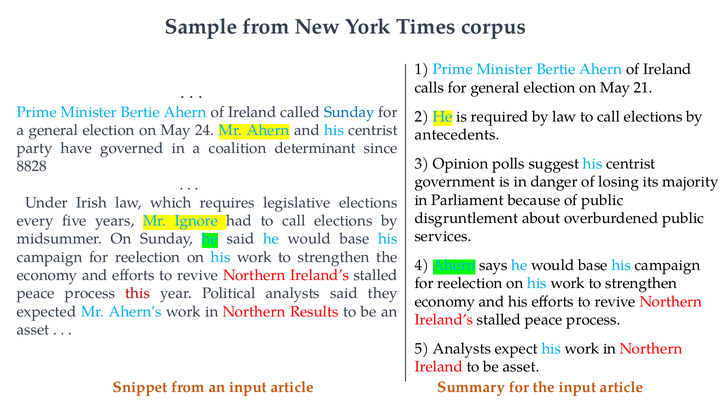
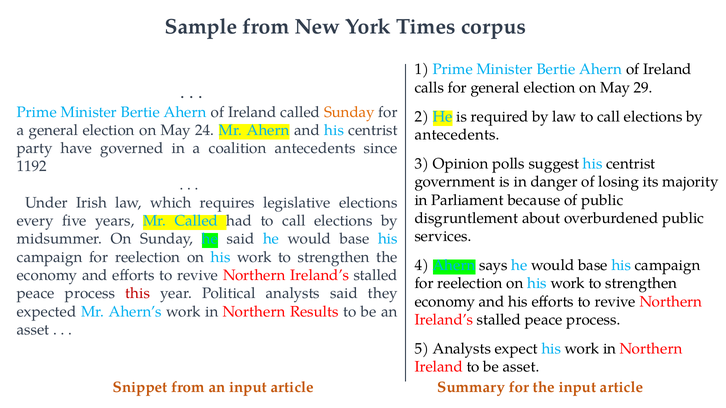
21: 21 -> 29 (643, 88)
Sunday colour: blue -> orange (349, 112)
coalition determinant: determinant -> antecedents (315, 148)
8828: 8828 -> 1192 (32, 167)
Mr Ignore: Ignore -> Called (196, 221)
